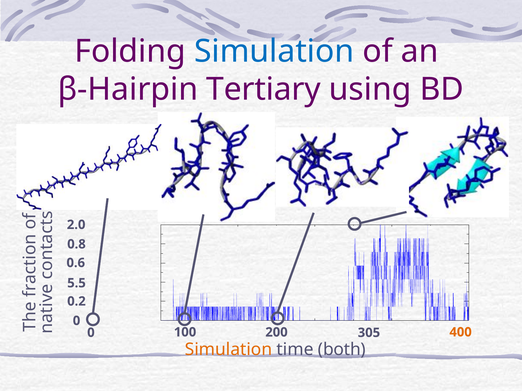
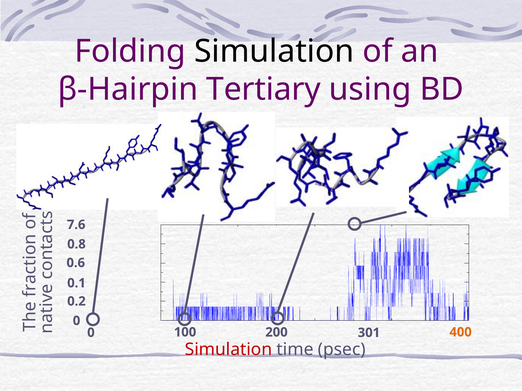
Simulation colour: blue -> black (274, 51)
2.0: 2.0 -> 7.6 (76, 225)
5.5: 5.5 -> 0.1 (76, 283)
305: 305 -> 301 (369, 333)
Simulation colour: orange -> red (228, 350)
both: both -> psec (342, 350)
